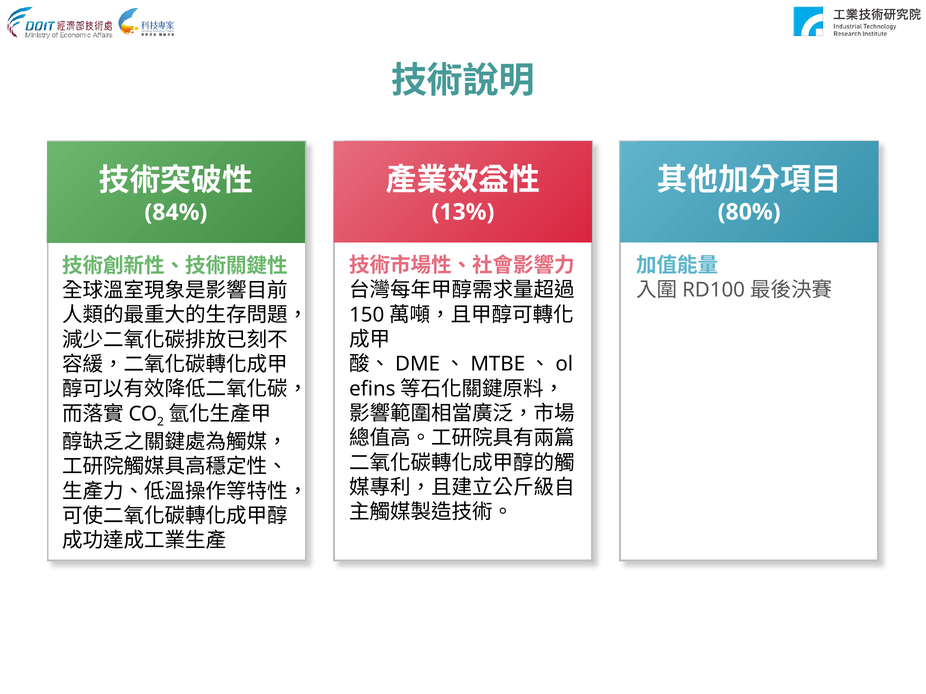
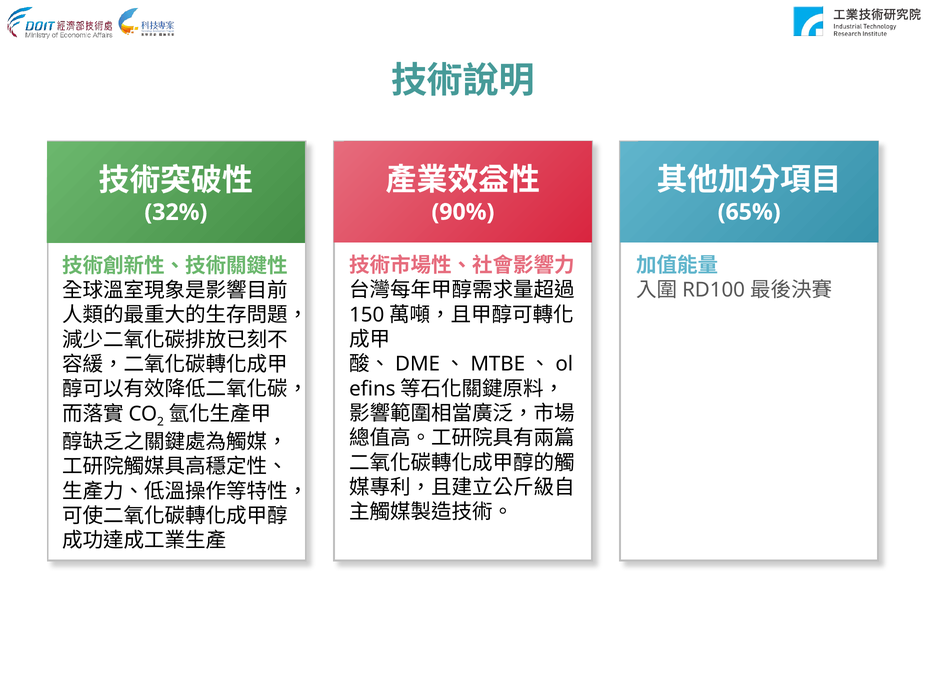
13%: 13% -> 90% (463, 212)
80%: 80% -> 65% (749, 212)
84%: 84% -> 32% (176, 212)
